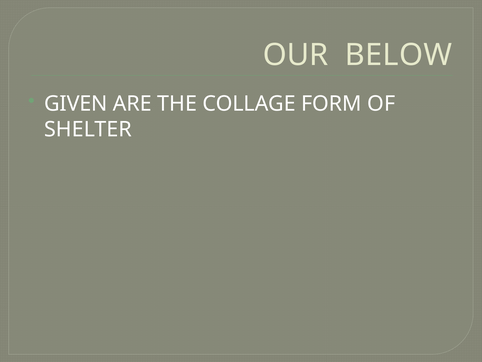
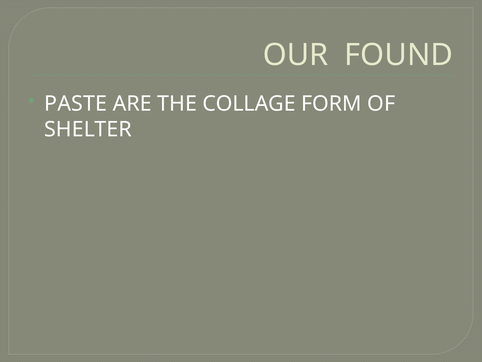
BELOW: BELOW -> FOUND (399, 55)
GIVEN: GIVEN -> PASTE (76, 104)
